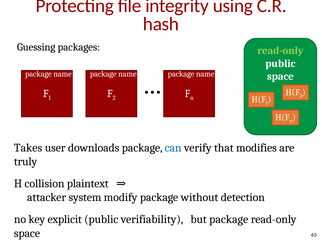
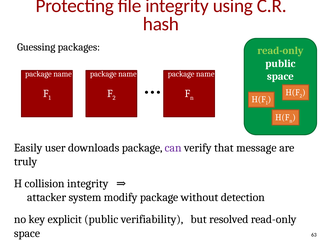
Takes: Takes -> Easily (28, 148)
can colour: blue -> purple (173, 148)
modifies: modifies -> message (256, 148)
collision plaintext: plaintext -> integrity (88, 184)
but package: package -> resolved (229, 220)
